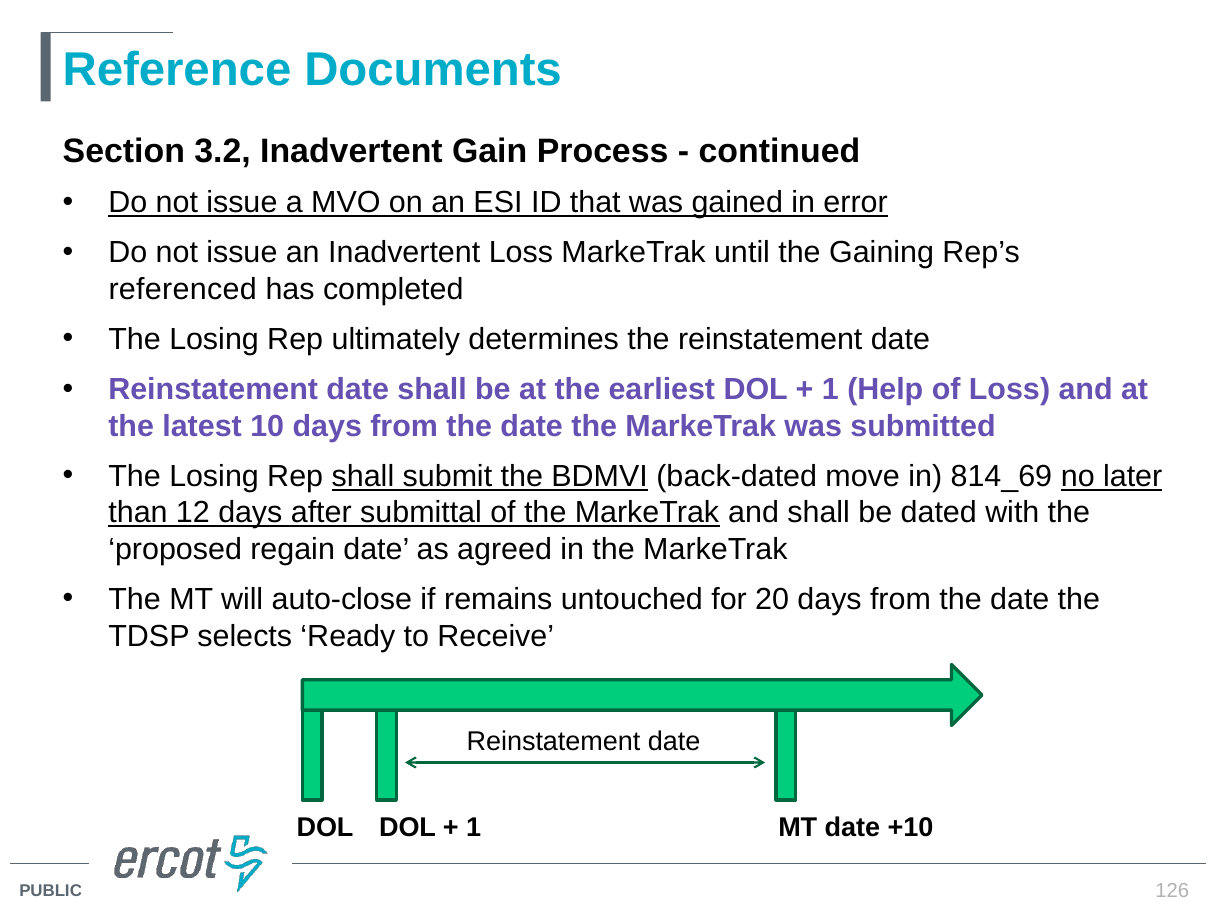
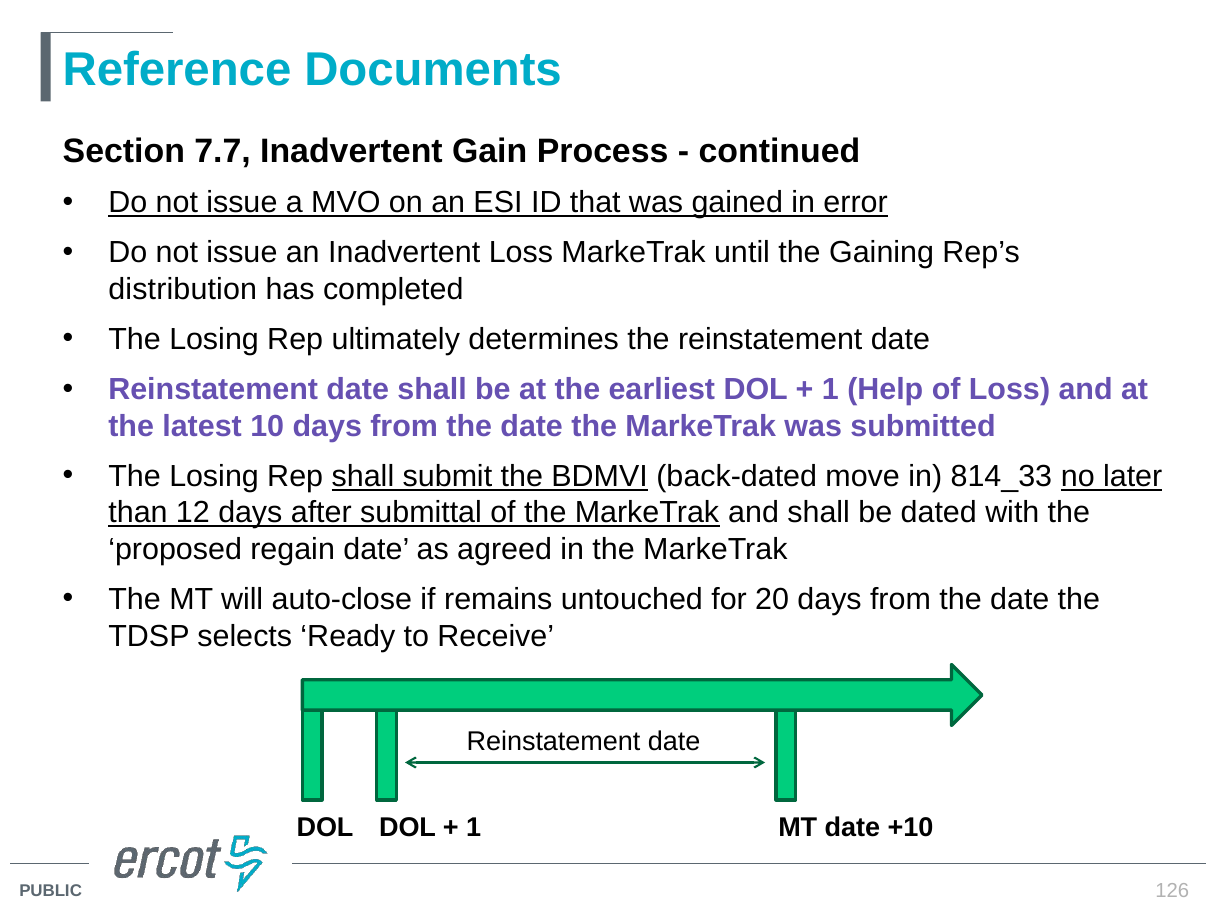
3.2: 3.2 -> 7.7 (223, 151)
referenced: referenced -> distribution (183, 289)
814_69: 814_69 -> 814_33 (1001, 476)
